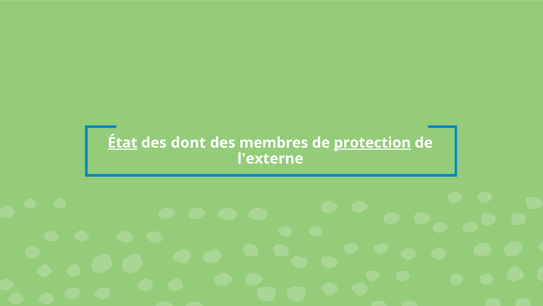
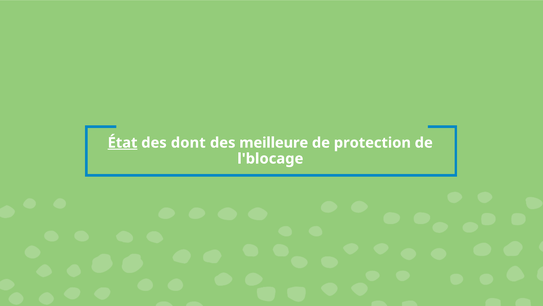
membres: membres -> meilleure (274, 143)
protection underline: present -> none (372, 143)
l'externe: l'externe -> l'blocage (270, 158)
